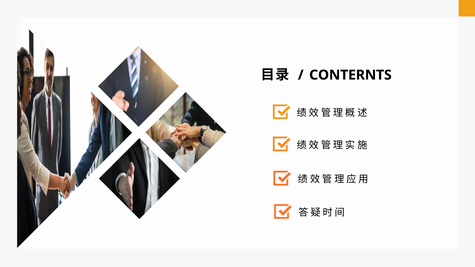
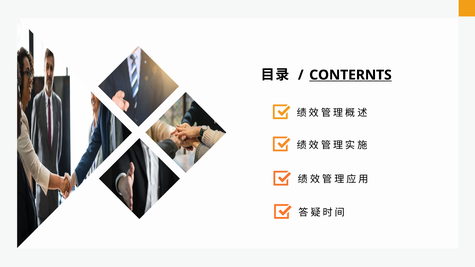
CONTERNTS underline: none -> present (350, 75)
